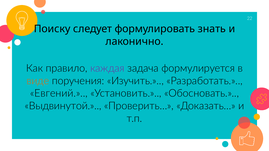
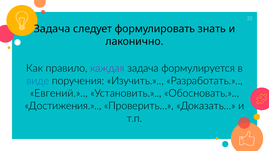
Поиску: Поиску -> Задача (52, 29)
виде colour: orange -> blue (38, 81)
Выдвинутой: Выдвинутой -> Достижения (63, 106)
